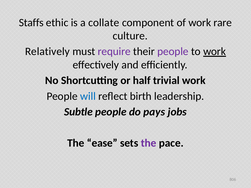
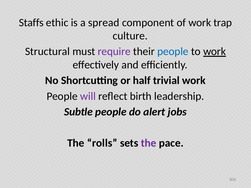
collate: collate -> spread (104, 23)
rare: rare -> trap (223, 23)
Relatively: Relatively -> Structural (47, 52)
people colour: purple -> blue (173, 52)
will colour: blue -> purple (88, 96)
pays: pays -> alert (154, 112)
ease: ease -> rolls (102, 143)
